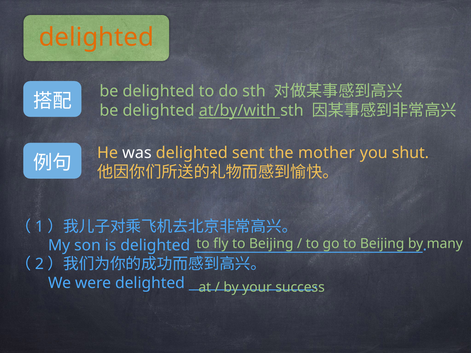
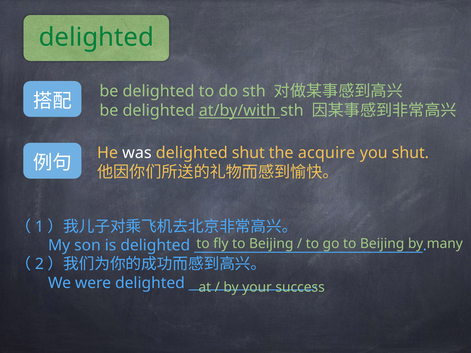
delighted colour: orange -> green (96, 37)
delighted sent: sent -> shut (248, 153)
mother: mother -> acquire (327, 153)
